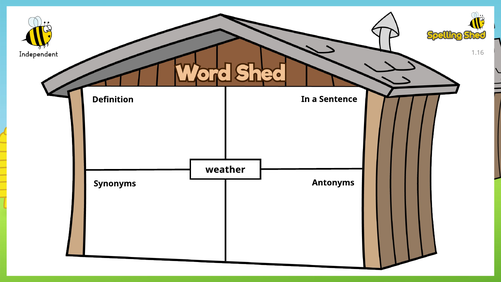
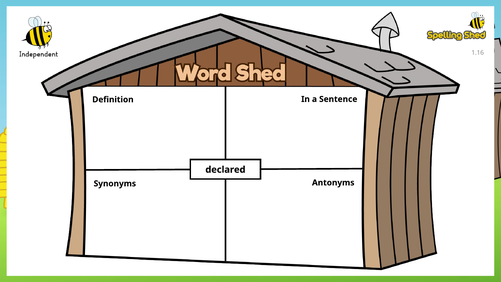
weather: weather -> declared (225, 170)
